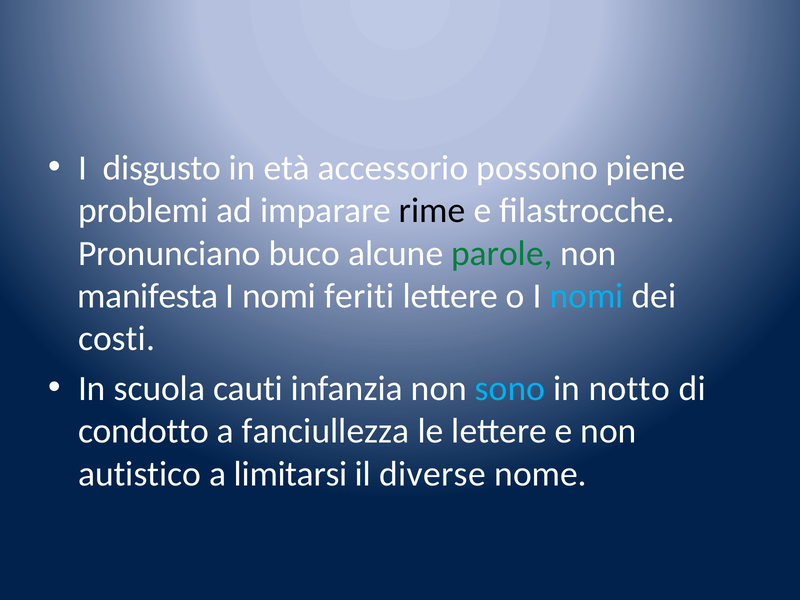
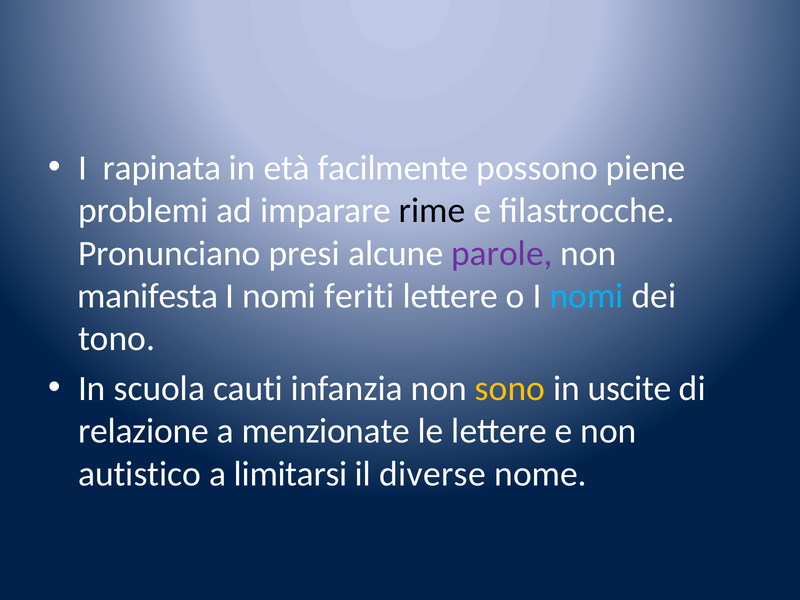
disgusto: disgusto -> rapinata (162, 168)
accessorio: accessorio -> facilmente (393, 168)
buco: buco -> presi (304, 253)
parole colour: green -> purple (502, 253)
costi: costi -> tono (117, 339)
sono colour: light blue -> yellow (510, 389)
notto: notto -> uscite (630, 389)
condotto: condotto -> relazione (143, 431)
fanciullezza: fanciullezza -> menzionate (326, 431)
